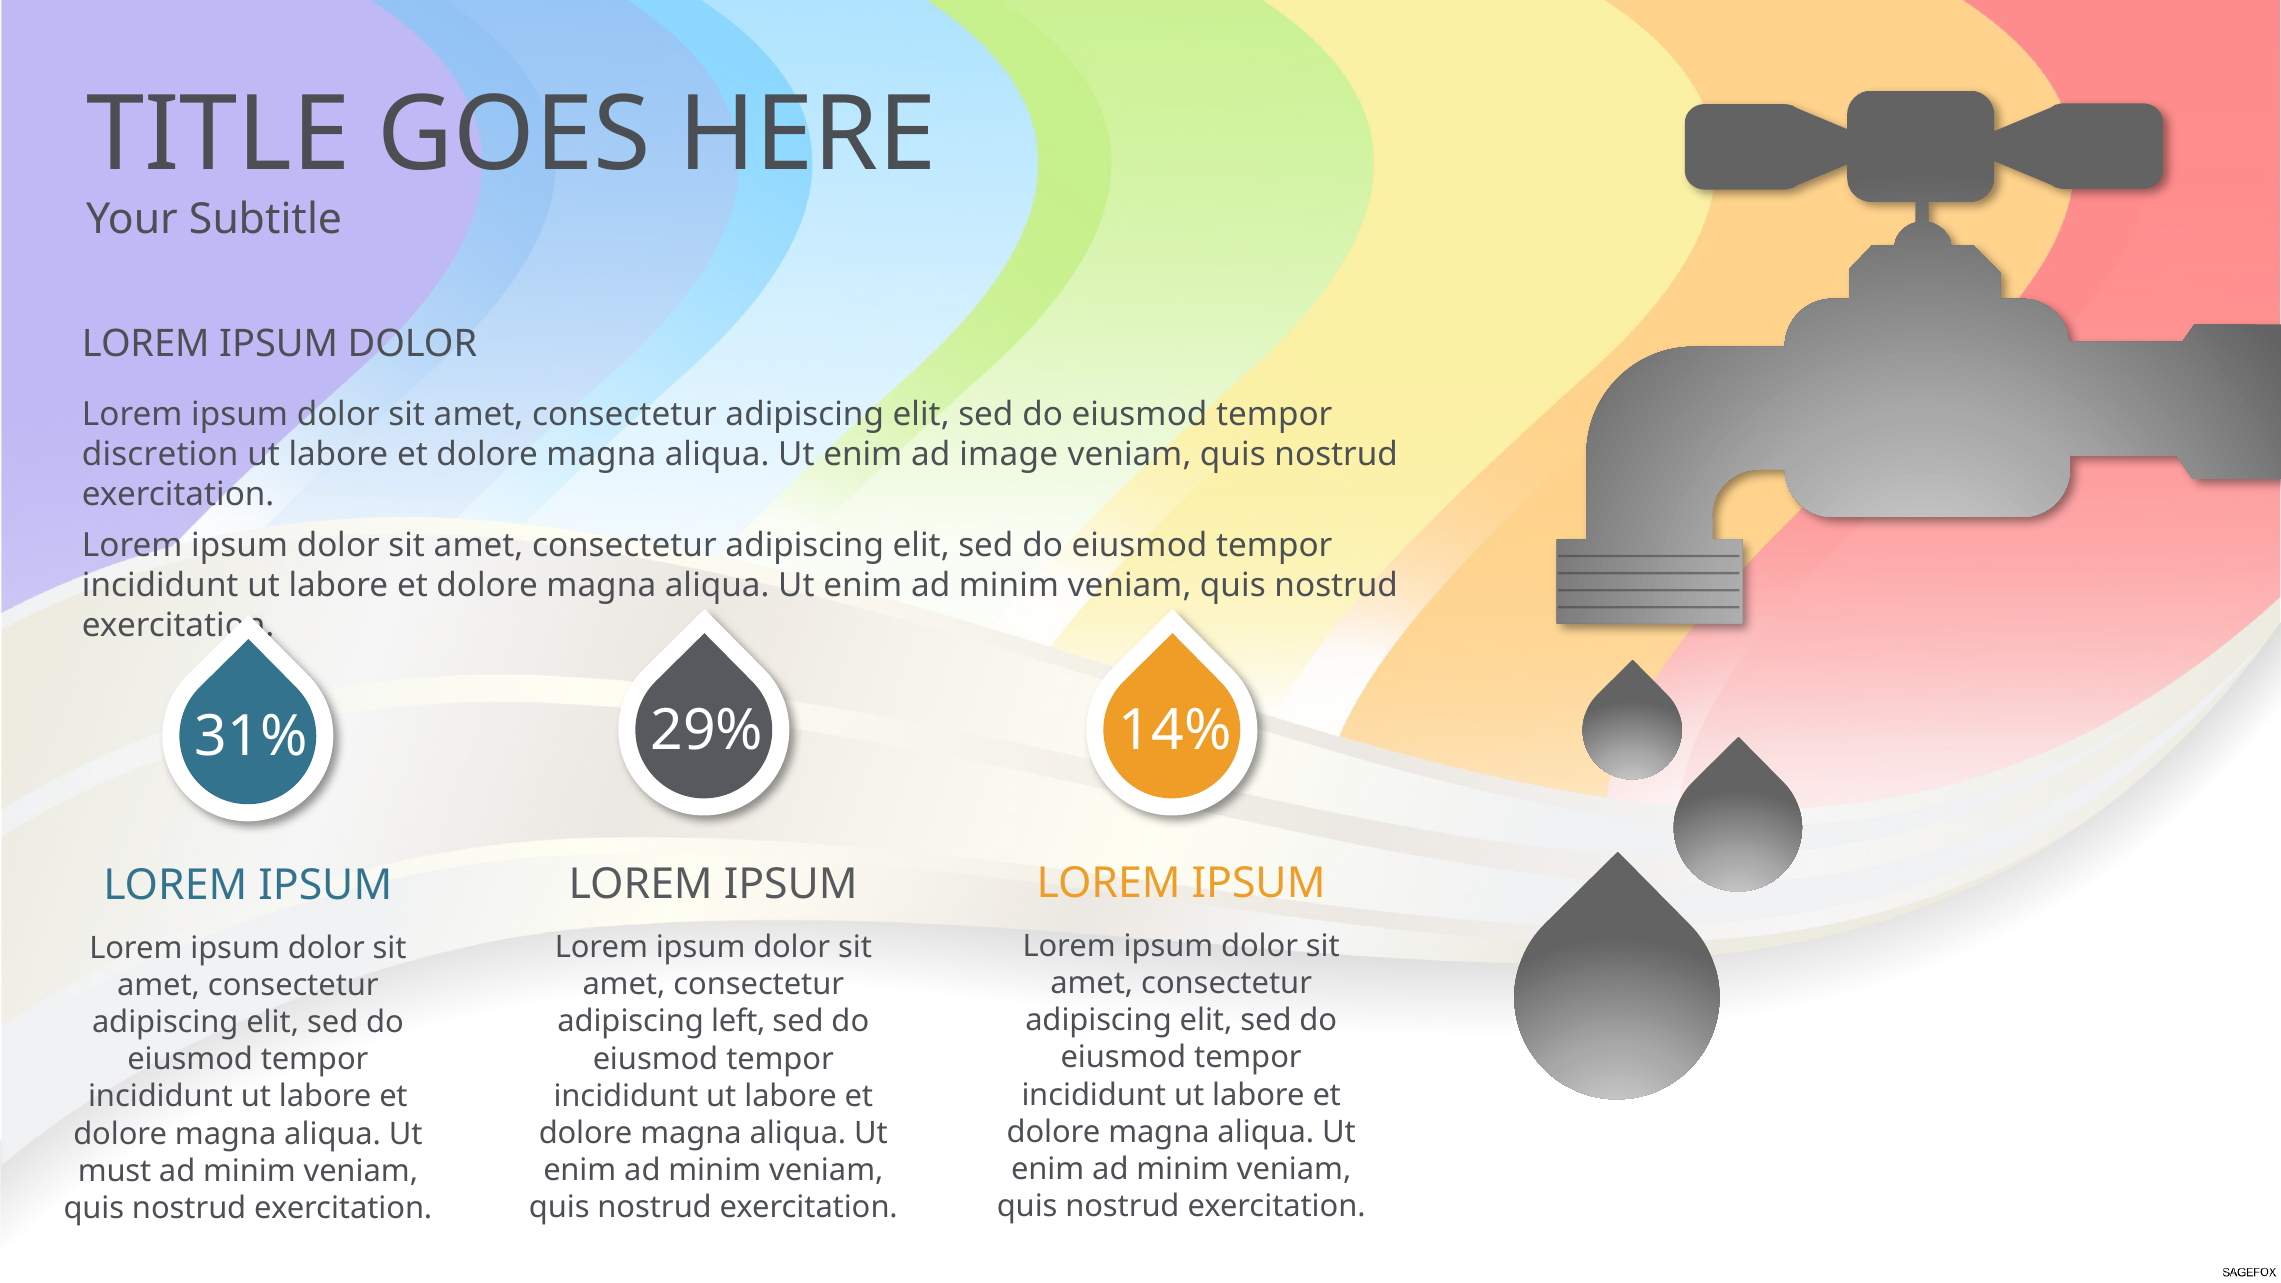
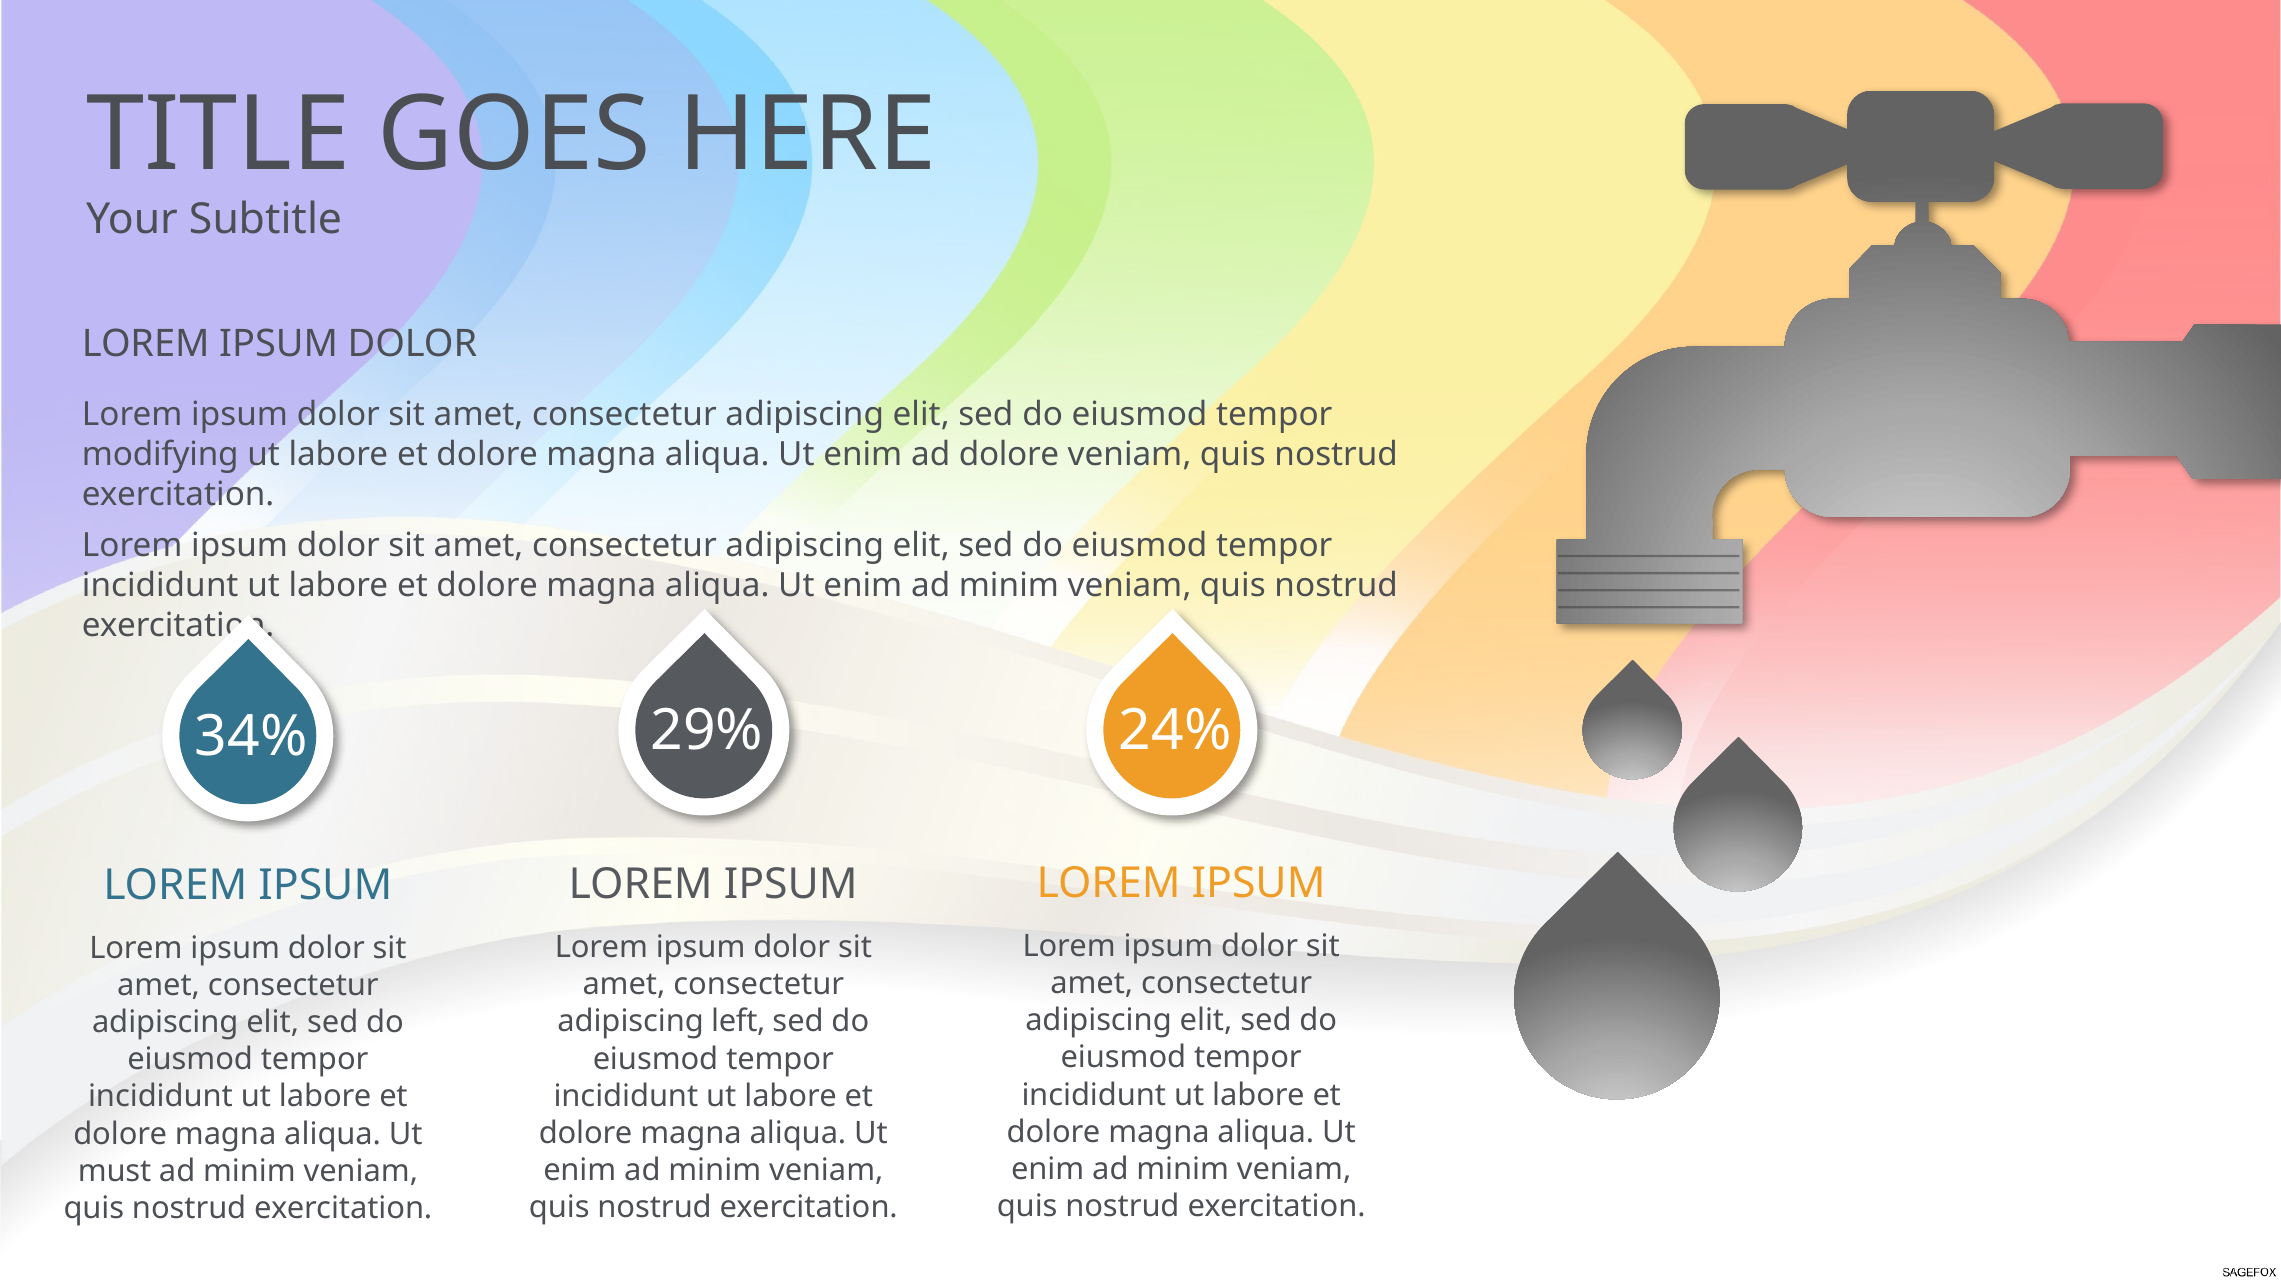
discretion: discretion -> modifying (160, 454)
ad image: image -> dolore (1009, 454)
31%: 31% -> 34% (251, 737)
14%: 14% -> 24% (1175, 731)
